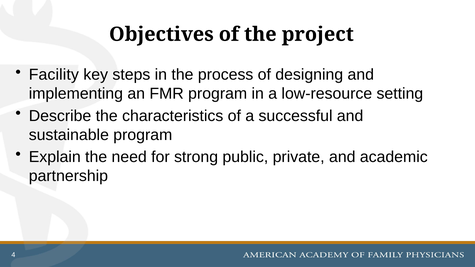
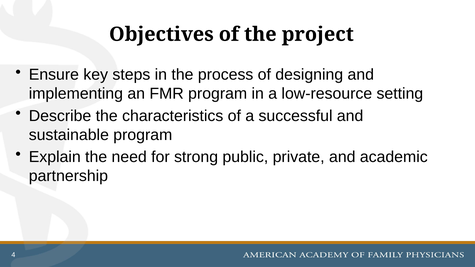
Facility: Facility -> Ensure (54, 75)
